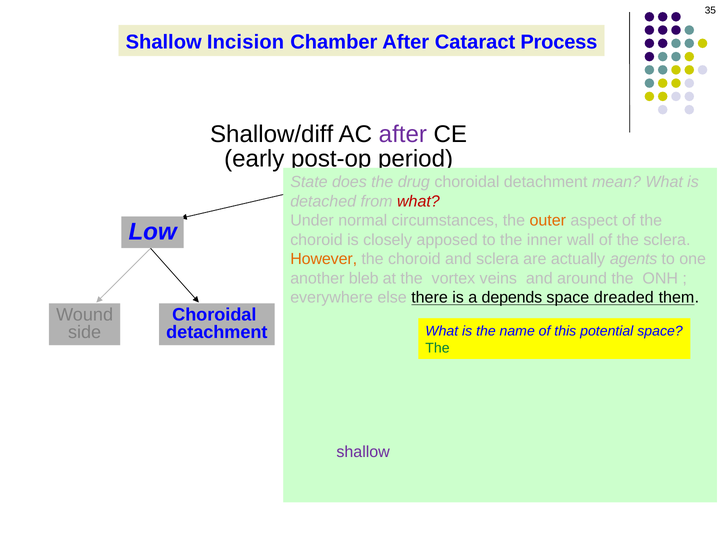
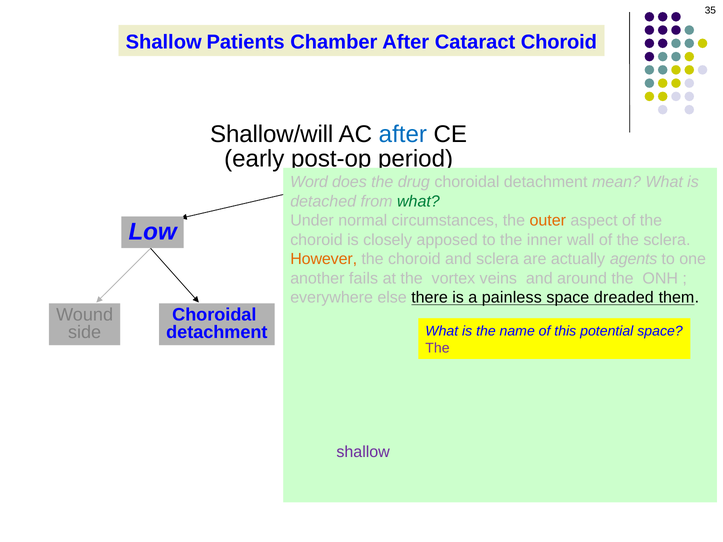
Incision: Incision -> Patients (246, 42)
Cataract Process: Process -> Choroid (559, 42)
Shallow/diff: Shallow/diff -> Shallow/will (272, 134)
after colour: purple -> blue (403, 134)
State: State -> Word (309, 182)
what colour: red -> green (418, 201)
bleb: bleb -> fails (364, 278)
depends: depends -> painless (512, 298)
The colour: green -> purple (437, 348)
